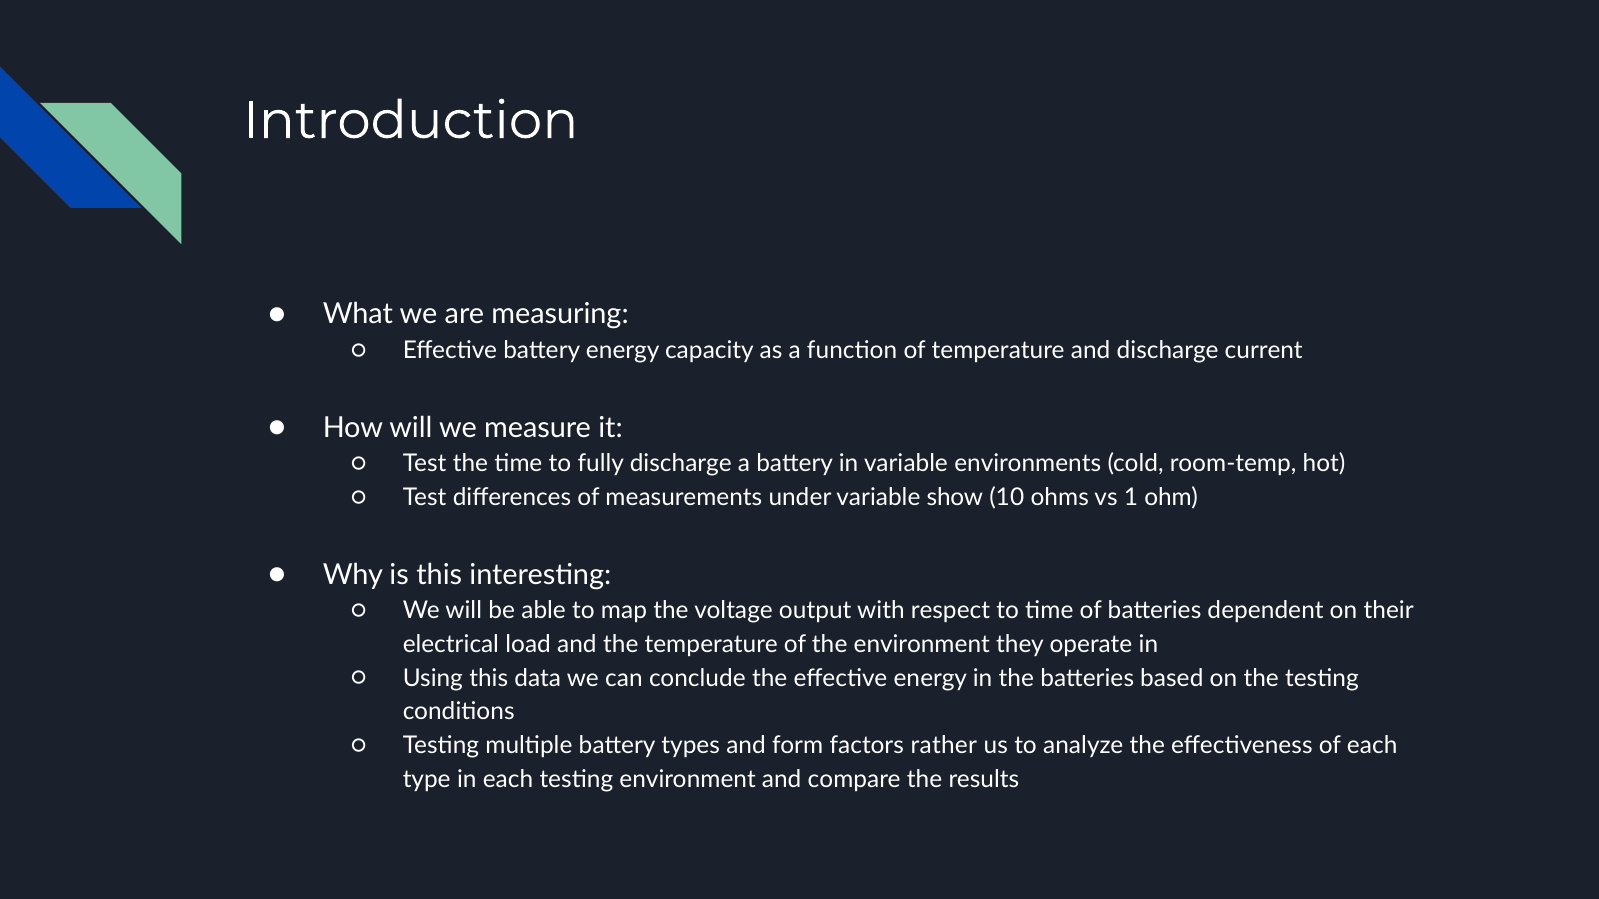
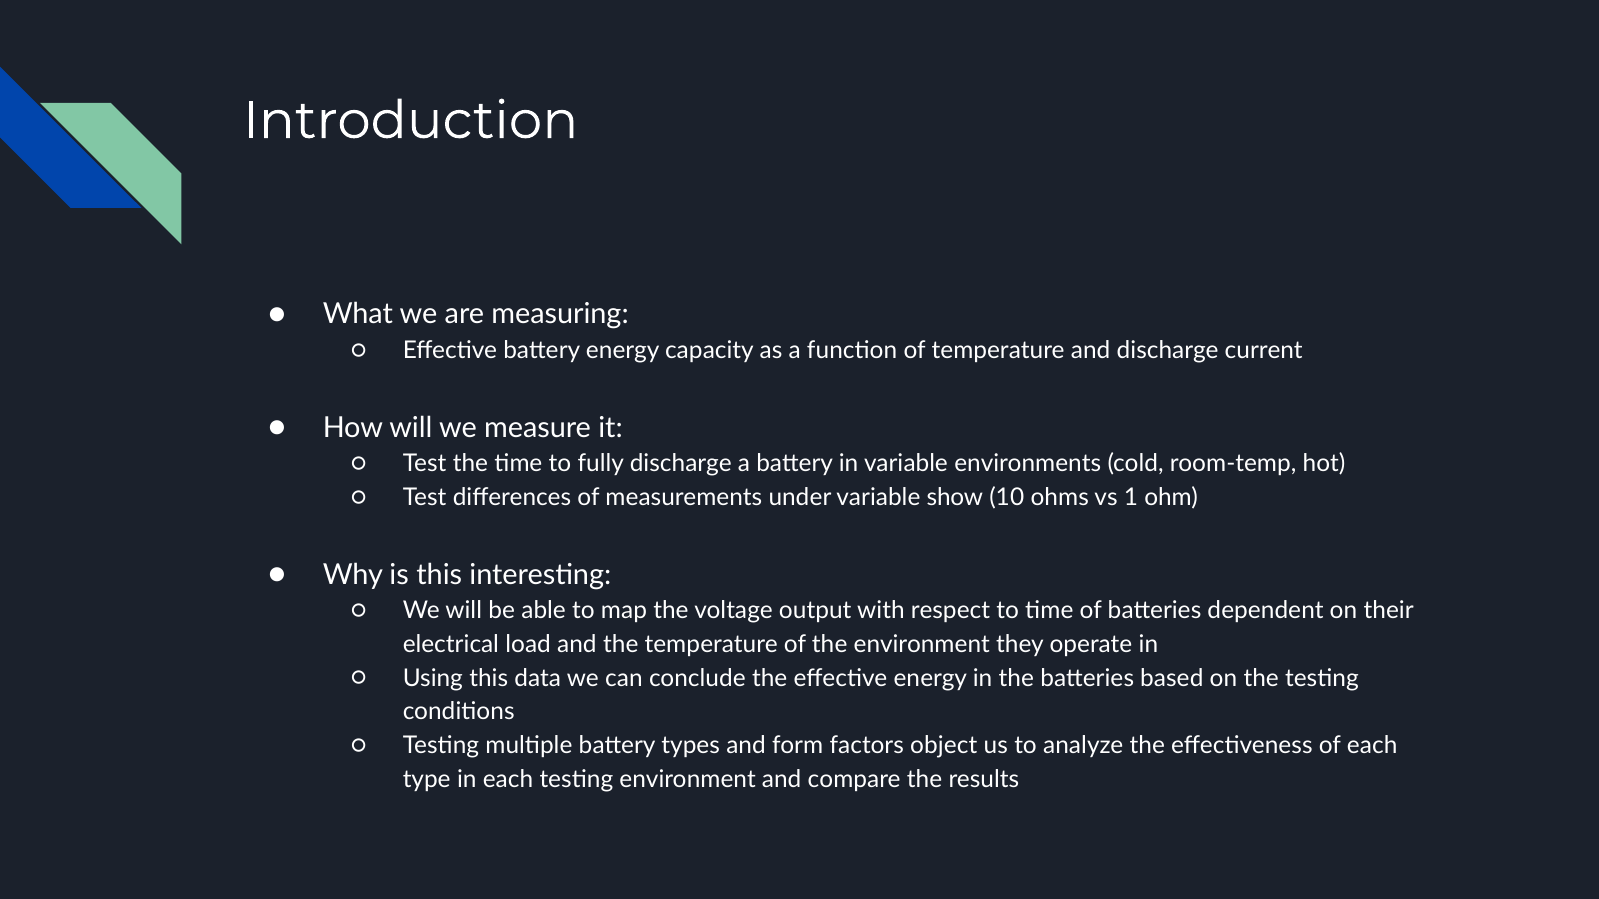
rather: rather -> object (944, 746)
